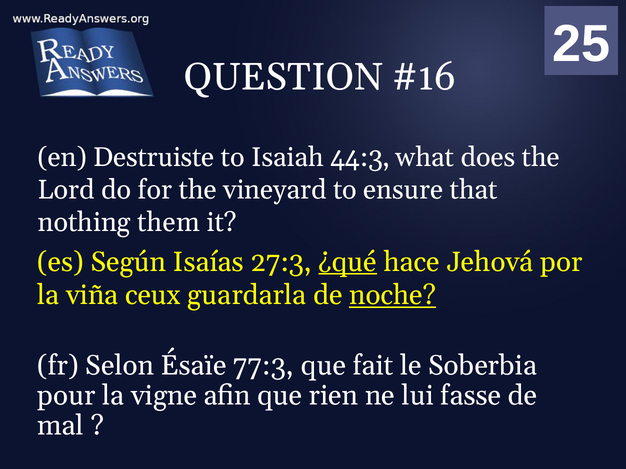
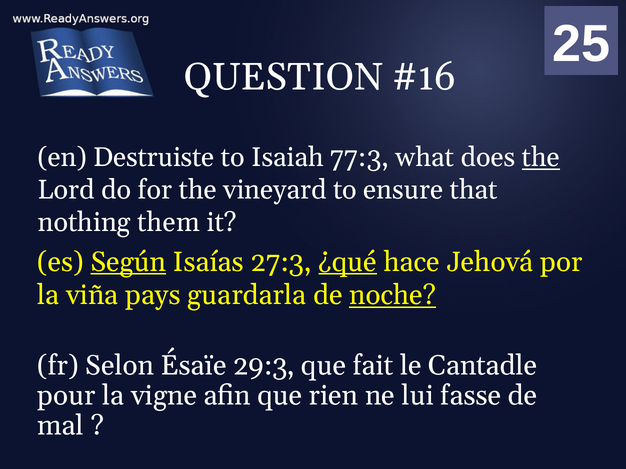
44:3: 44:3 -> 77:3 (360, 158)
the underline: none -> present (541, 158)
Según underline: none -> present (128, 262)
ceux: ceux -> pays (153, 296)
77:3: 77:3 -> 29:3 (264, 366)
Soberbia: Soberbia -> Cantadle (483, 366)
